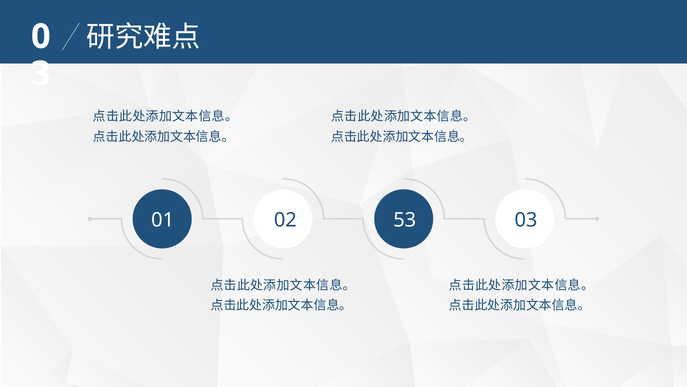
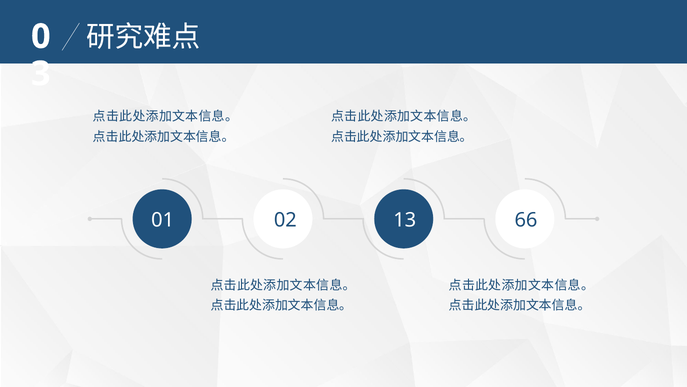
53: 53 -> 13 (405, 220)
03: 03 -> 66 (526, 220)
